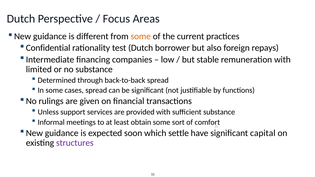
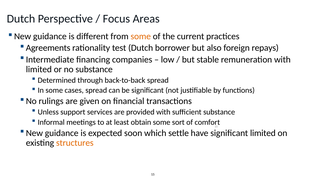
Confidential: Confidential -> Agreements (48, 48)
significant capital: capital -> limited (263, 133)
structures colour: purple -> orange (75, 143)
